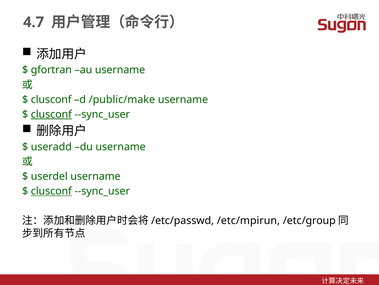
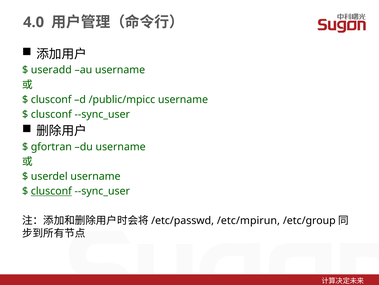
4.7: 4.7 -> 4.0 (34, 22)
gfortran: gfortran -> useradd (51, 70)
/public/make: /public/make -> /public/mpicc (122, 99)
clusconf underline: present -> none (51, 114)
useradd: useradd -> gfortran (51, 146)
